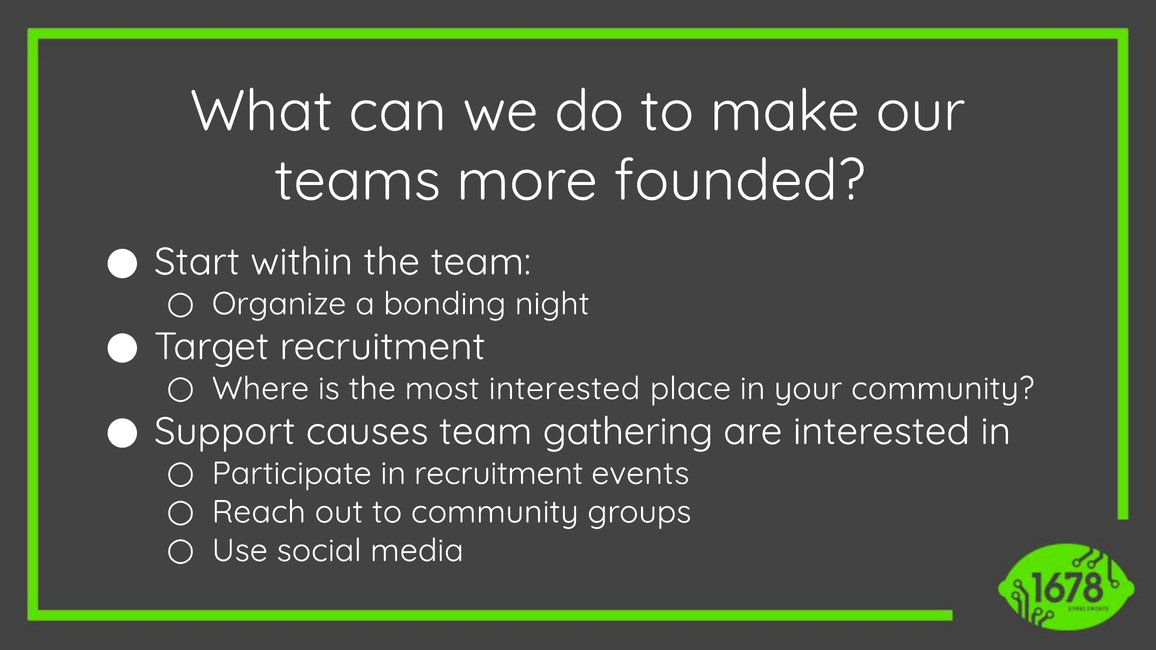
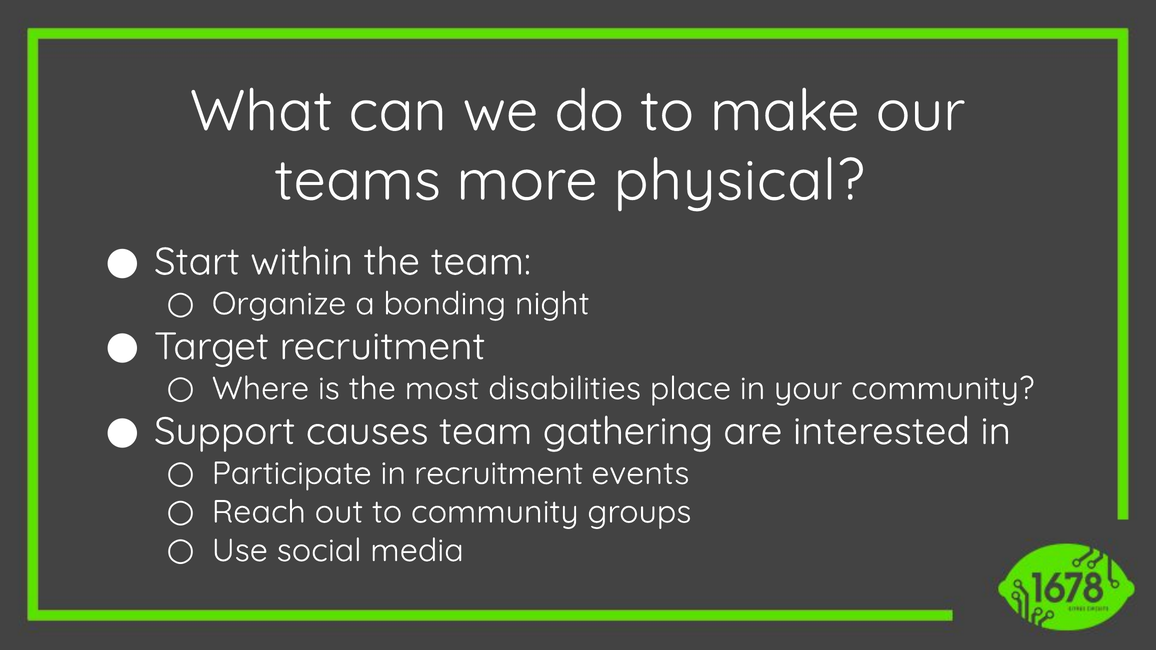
founded: founded -> physical (739, 181)
most interested: interested -> disabilities (565, 389)
